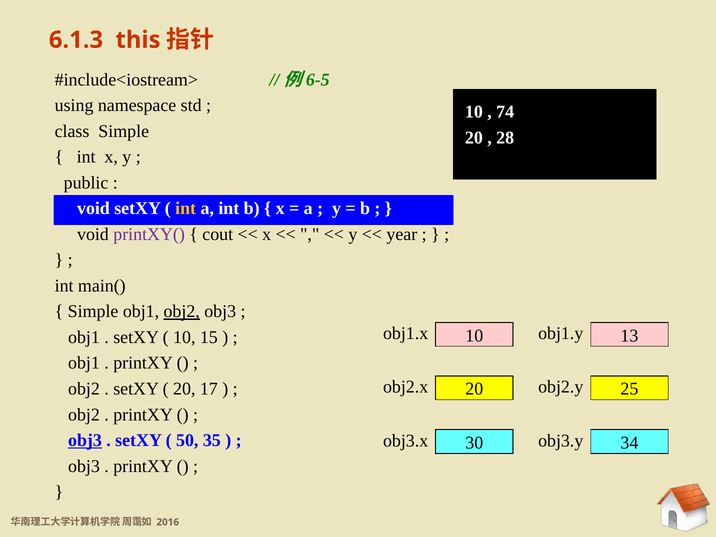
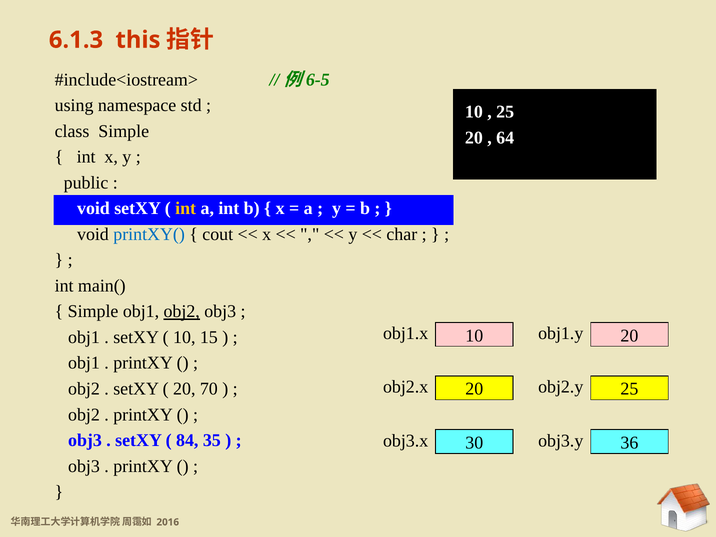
74: 74 -> 25 (505, 112)
28: 28 -> 64 (505, 138)
printXY( colour: purple -> blue (149, 234)
year: year -> char (402, 234)
10 13: 13 -> 20 (629, 336)
17: 17 -> 70 (209, 389)
obj3 underline: present -> none (85, 440)
50: 50 -> 84 (187, 440)
34: 34 -> 36 (629, 443)
